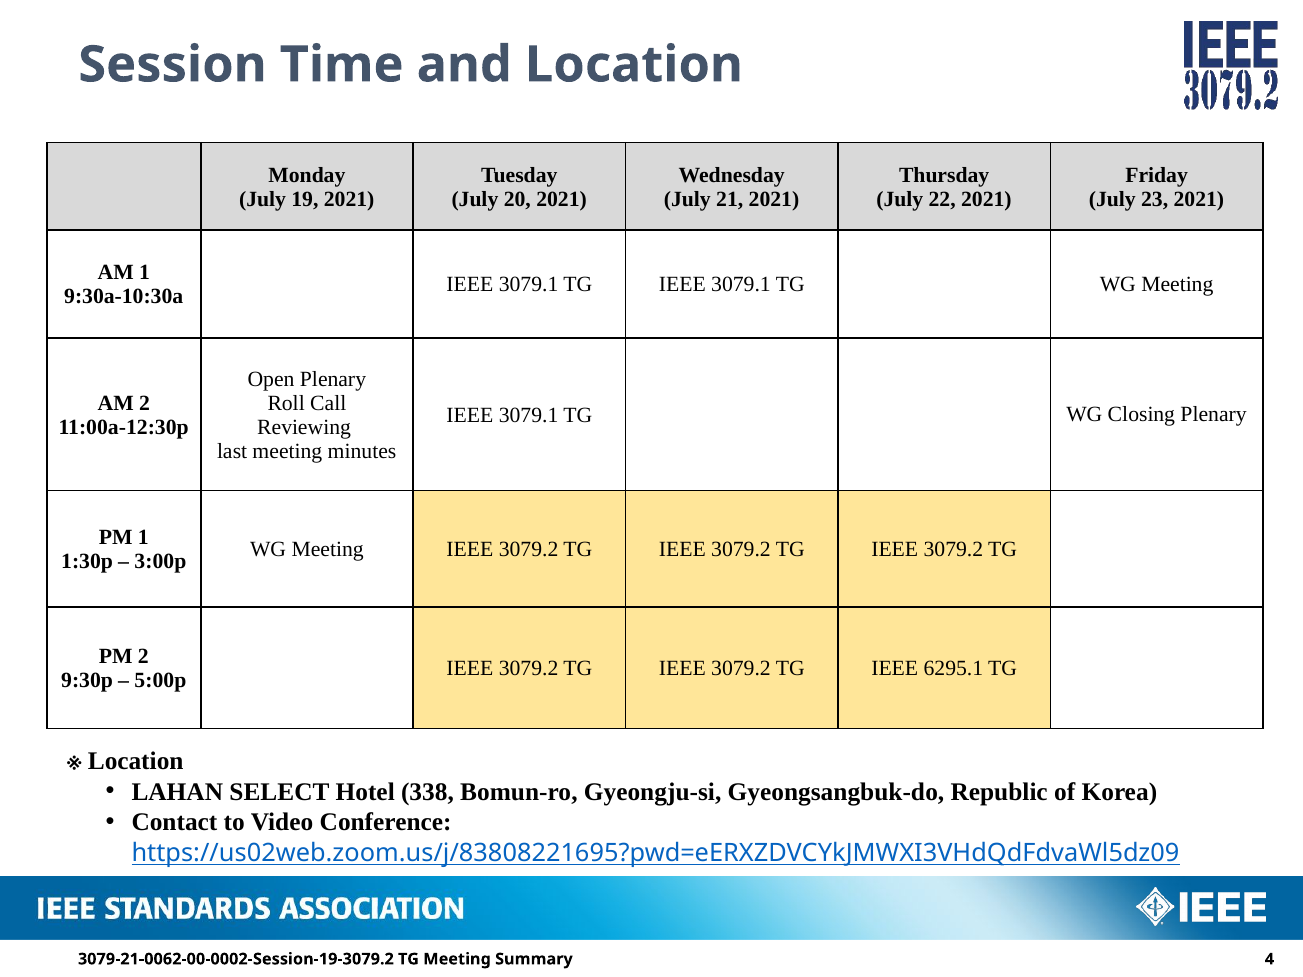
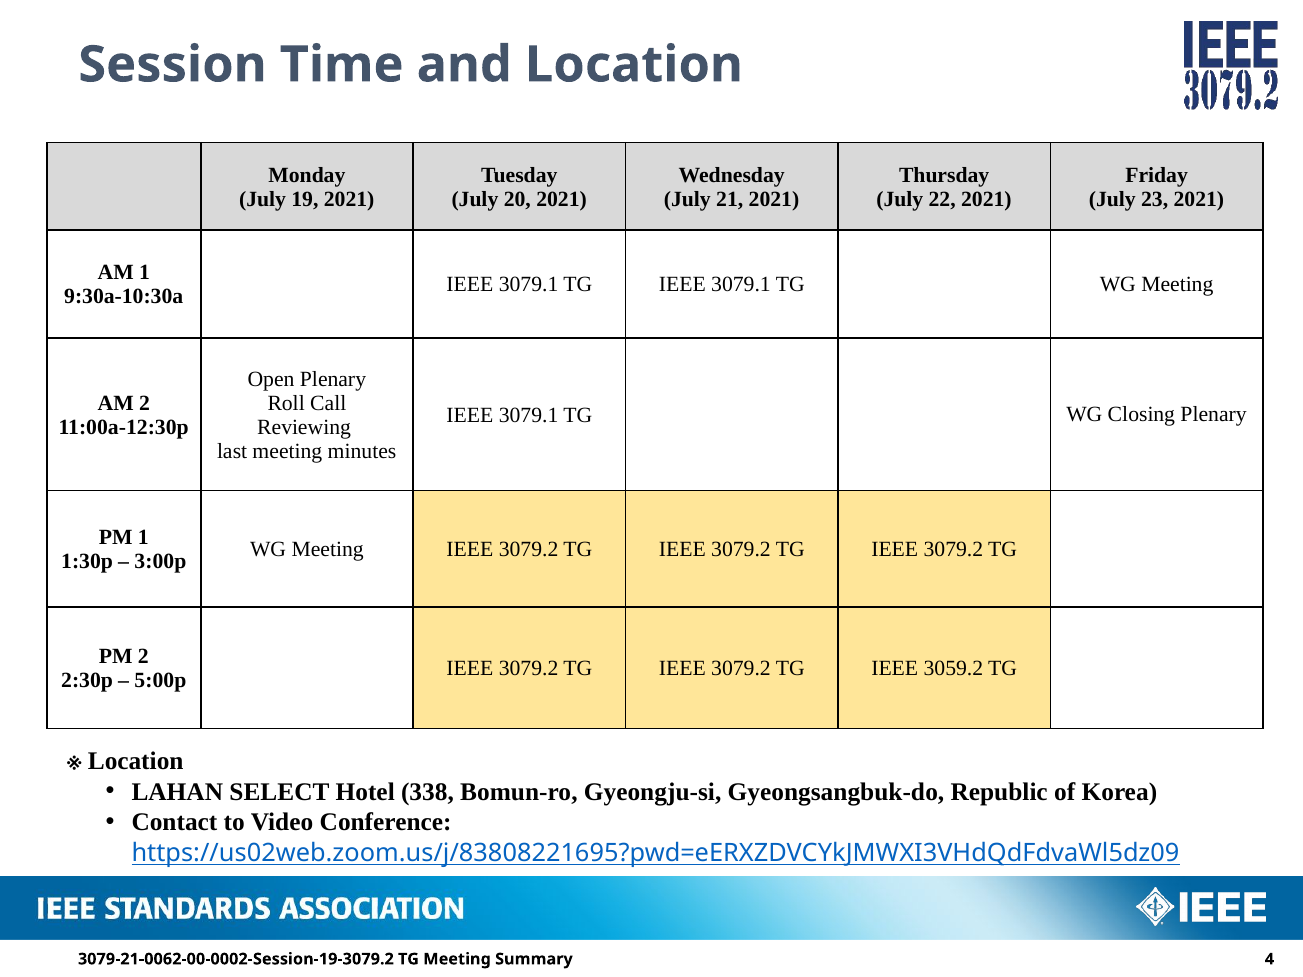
6295.1: 6295.1 -> 3059.2 (953, 669)
9:30p: 9:30p -> 2:30p (87, 681)
